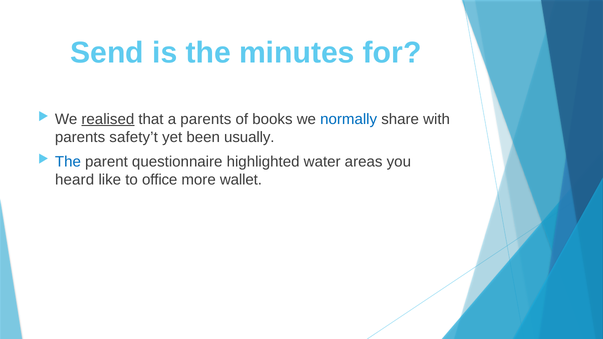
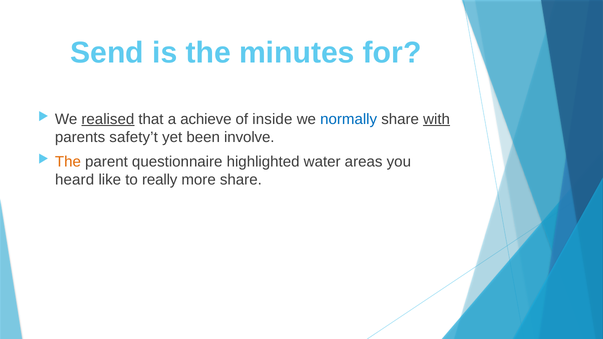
a parents: parents -> achieve (206, 119)
books: books -> inside (272, 119)
with underline: none -> present (437, 119)
usually: usually -> involve (249, 137)
The colour: blue -> orange (68, 162)
office: office -> really (160, 180)
more wallet: wallet -> share (241, 180)
